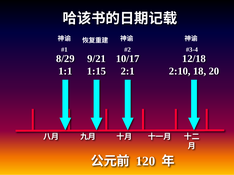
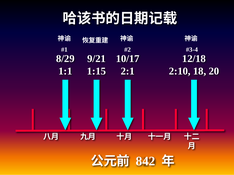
120: 120 -> 842 (145, 162)
